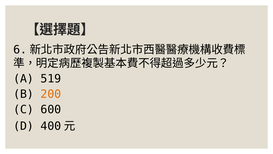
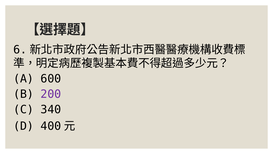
519: 519 -> 600 (51, 79)
200 colour: orange -> purple (51, 94)
600: 600 -> 340 (51, 109)
